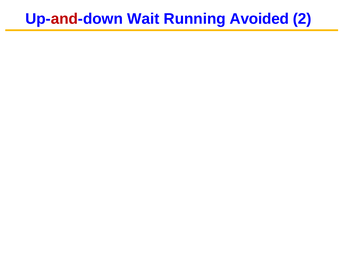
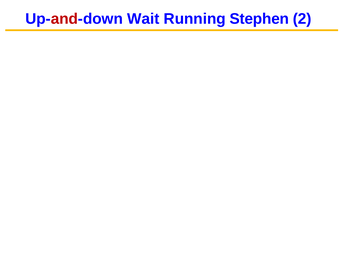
Avoided: Avoided -> Stephen (259, 19)
